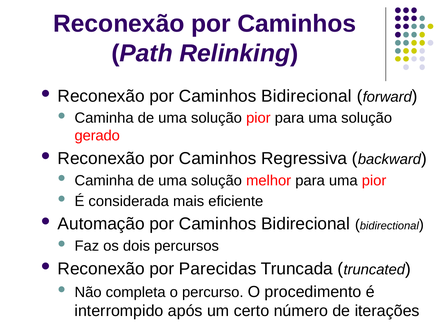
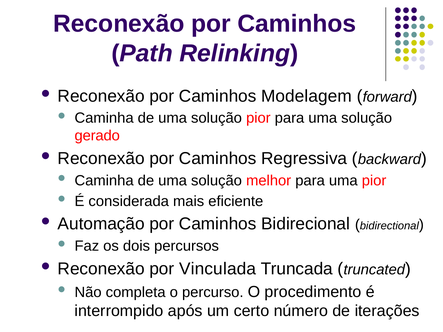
Reconexão por Caminhos Bidirecional: Bidirecional -> Modelagem (307, 96)
Parecidas: Parecidas -> Vinculada (218, 269)
